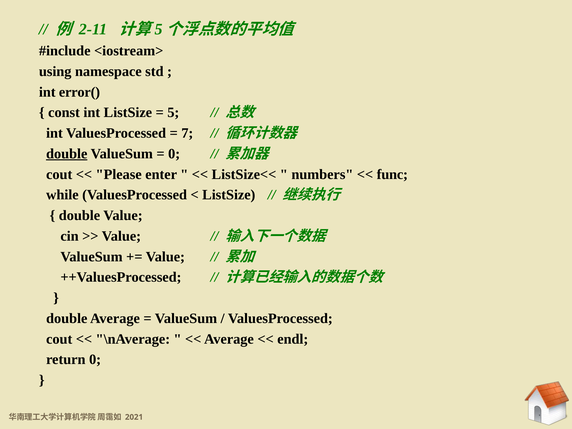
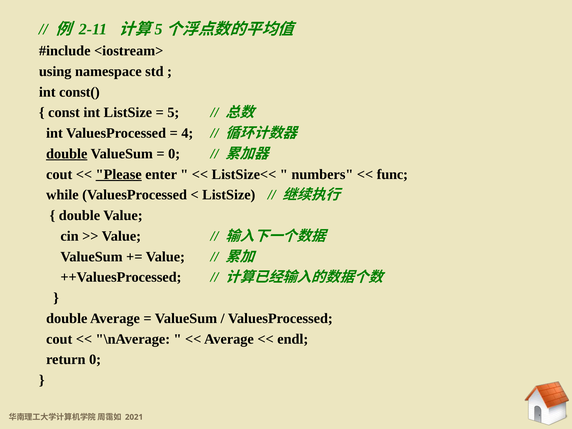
error(: error( -> const( (79, 92)
7: 7 -> 4 (187, 133)
Please underline: none -> present (119, 174)
